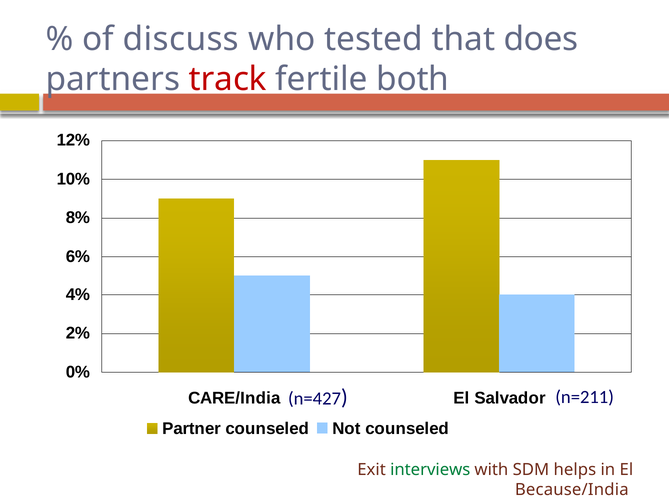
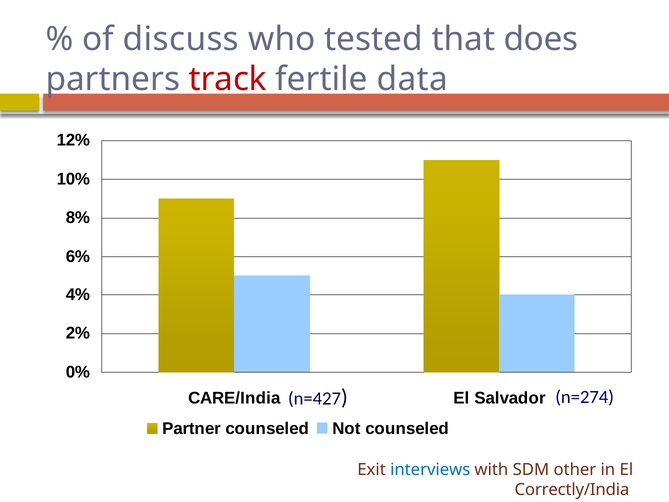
both: both -> data (412, 79)
n=211: n=211 -> n=274 (585, 397)
interviews colour: green -> blue (430, 469)
helps: helps -> other (575, 469)
Because/India: Because/India -> Correctly/India (572, 489)
